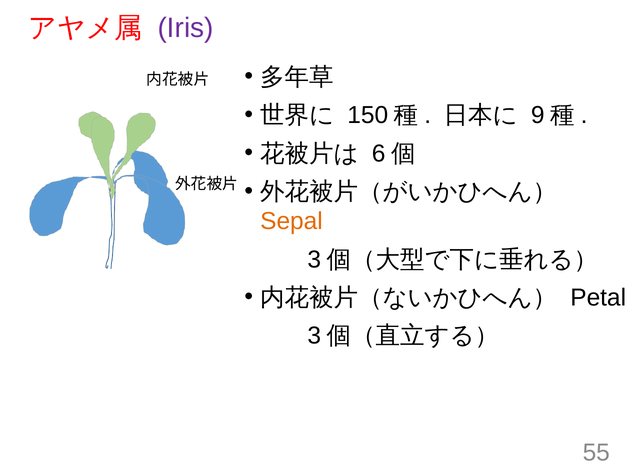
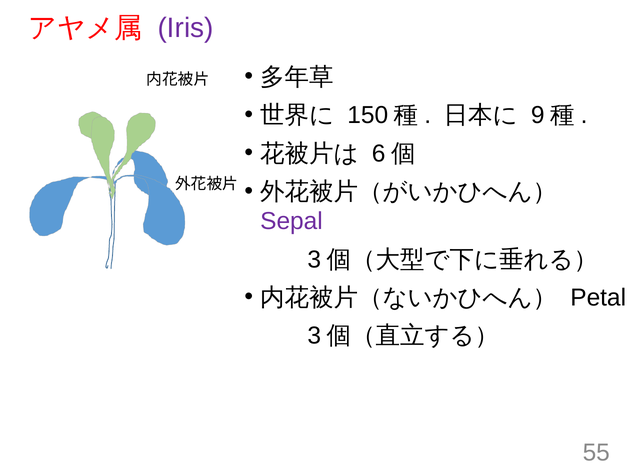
Sepal colour: orange -> purple (291, 221)
